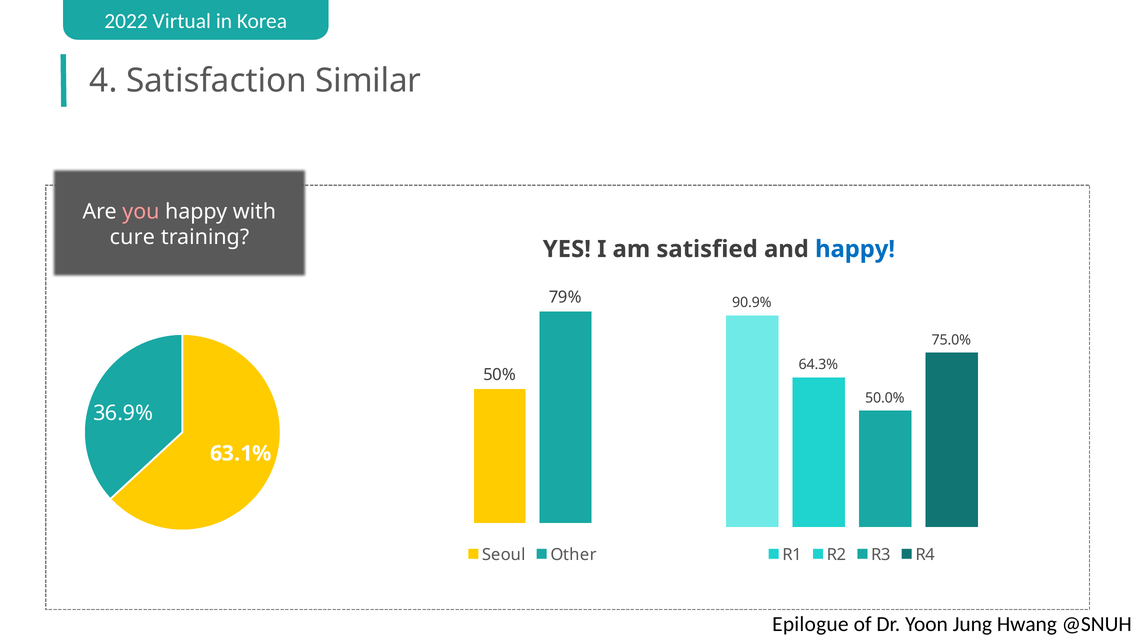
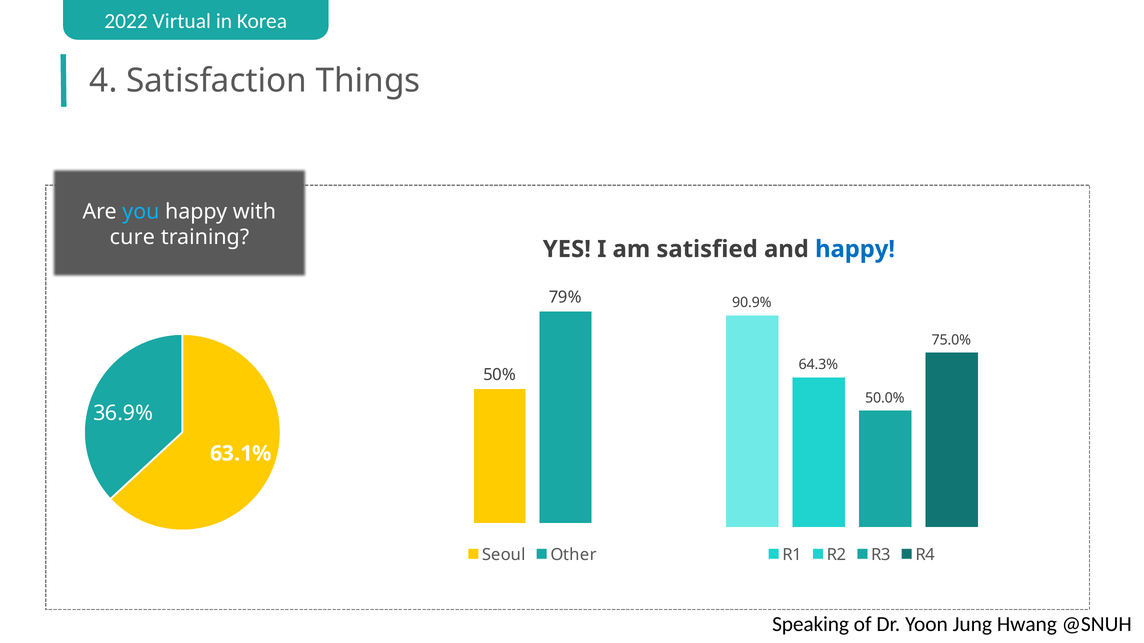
Similar: Similar -> Things (368, 81)
you colour: pink -> light blue (141, 212)
Epilogue: Epilogue -> Speaking (811, 625)
